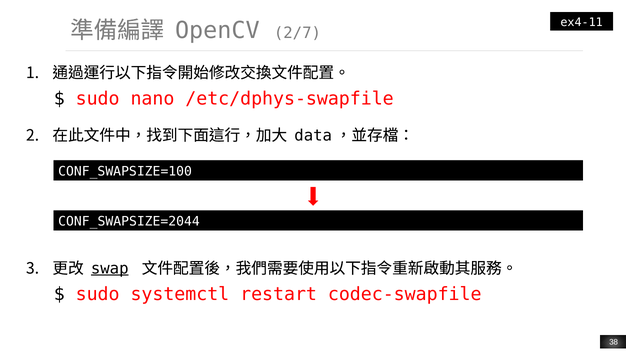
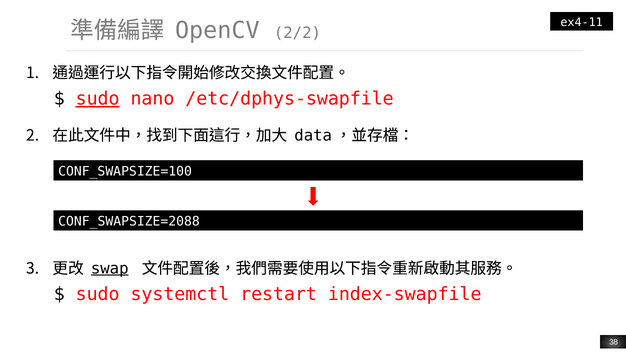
2/7: 2/7 -> 2/2 (297, 33)
sudo underline: none -> present (98, 99)
CONF_SWAPSIZE=2044: CONF_SWAPSIZE=2044 -> CONF_SWAPSIZE=2088 (129, 221)
codec-swapfile: codec-swapfile -> index-swapfile (405, 295)
